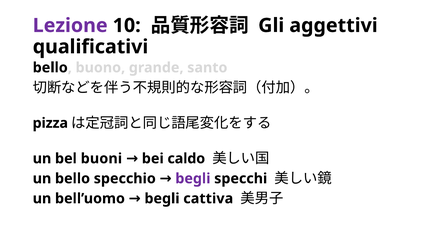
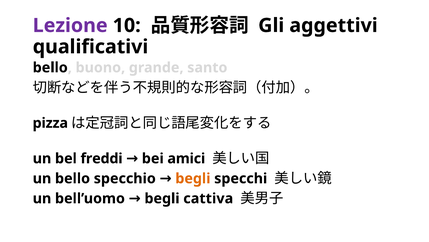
buoni: buoni -> freddi (102, 158)
caldo: caldo -> amici (186, 158)
begli colour: purple -> orange (193, 178)
